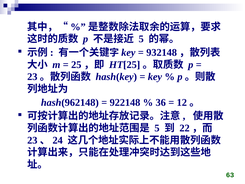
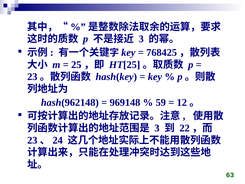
5: 5 -> 3 (141, 39)
932148: 932148 -> 768425 (162, 52)
922148: 922148 -> 969148 (125, 102)
36: 36 -> 59 (161, 102)
5: 5 -> 3 (157, 128)
